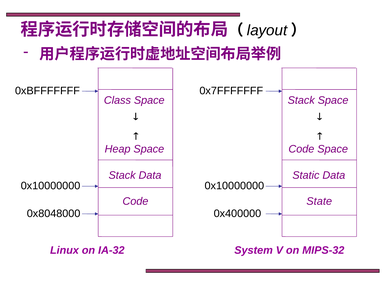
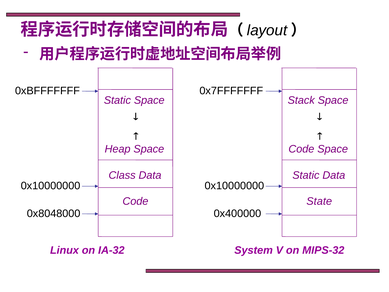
Class: Class -> Static (117, 100)
Stack: Stack -> Class (122, 175)
